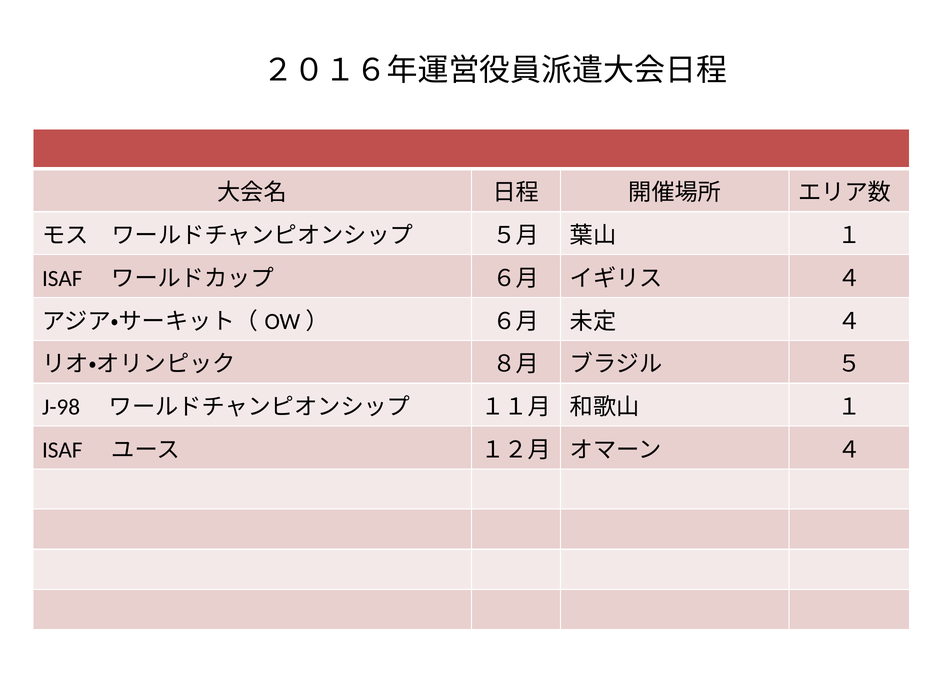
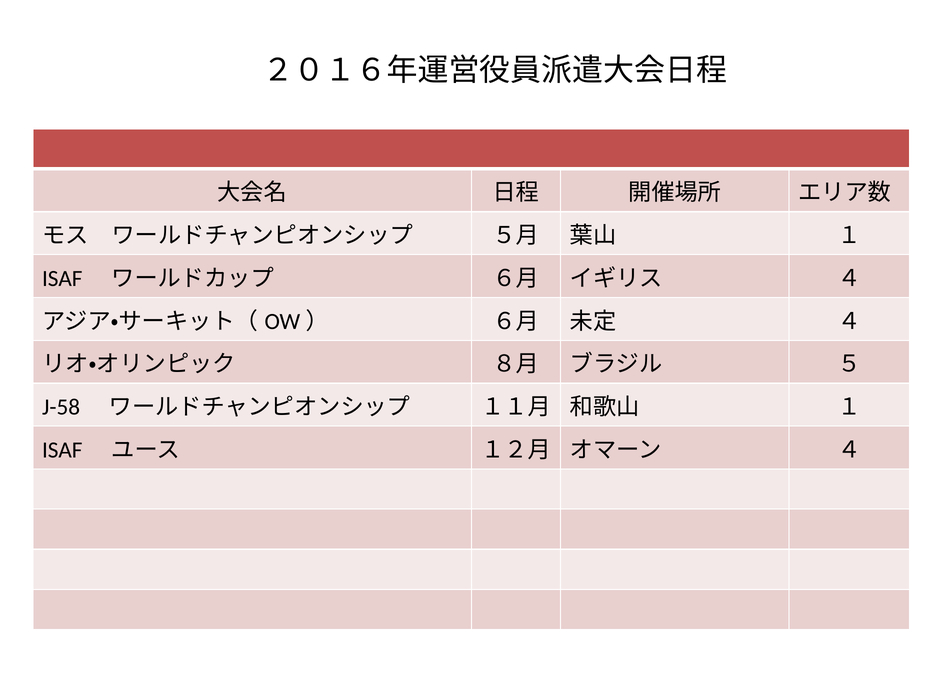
J-98: J-98 -> J-58 (61, 407)
